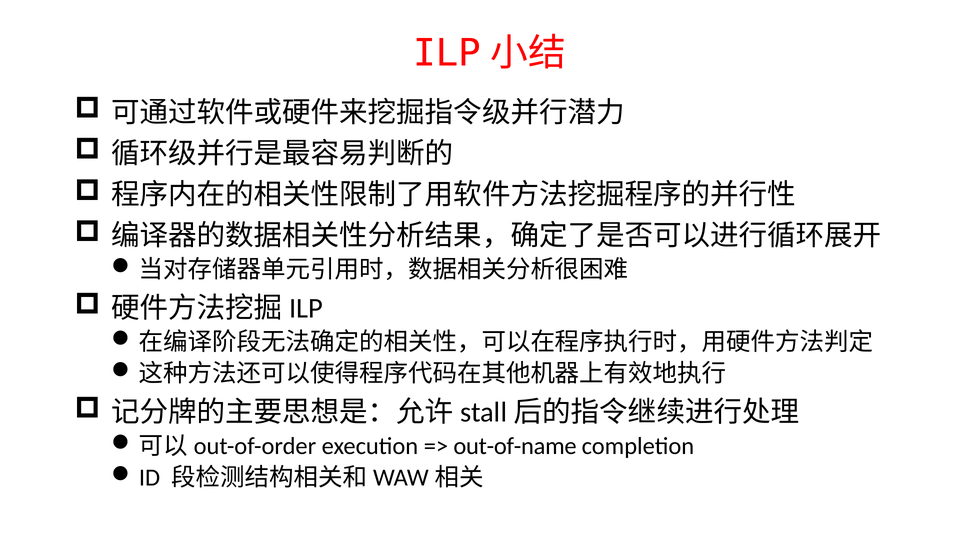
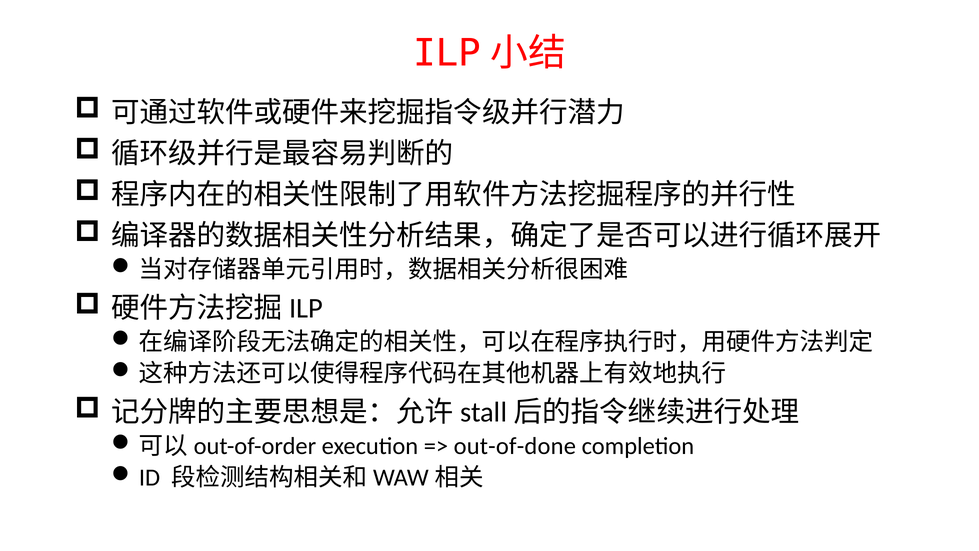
out-of-name: out-of-name -> out-of-done (515, 446)
